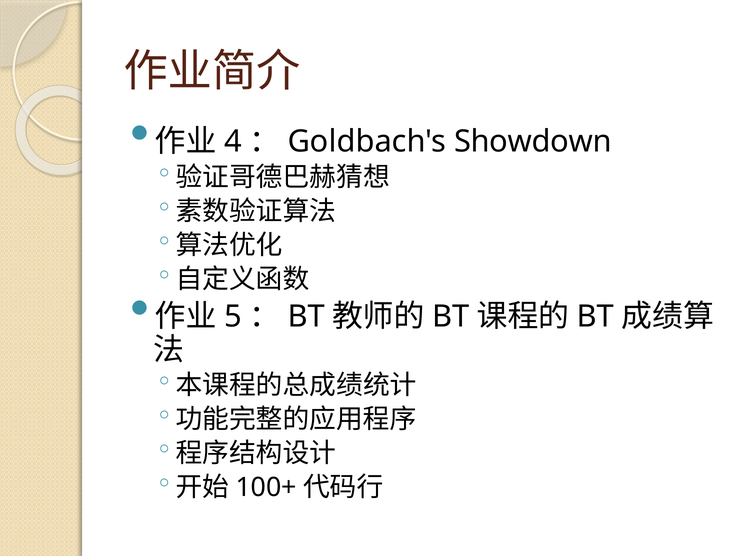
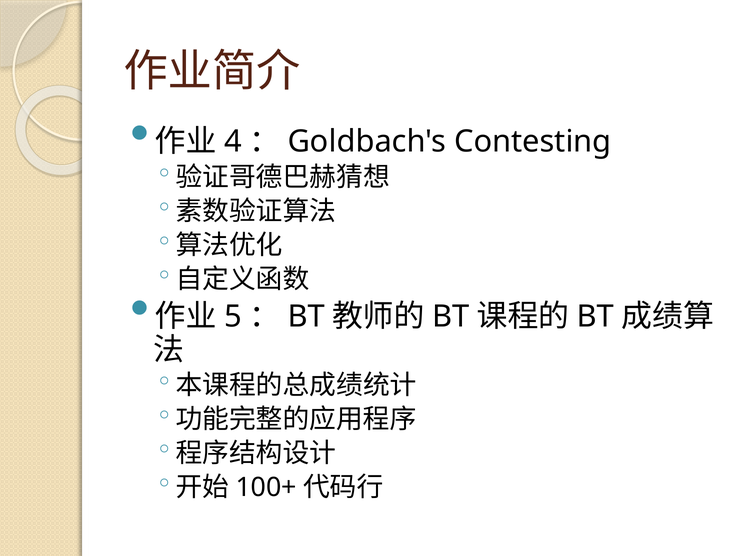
Showdown: Showdown -> Contesting (533, 142)
